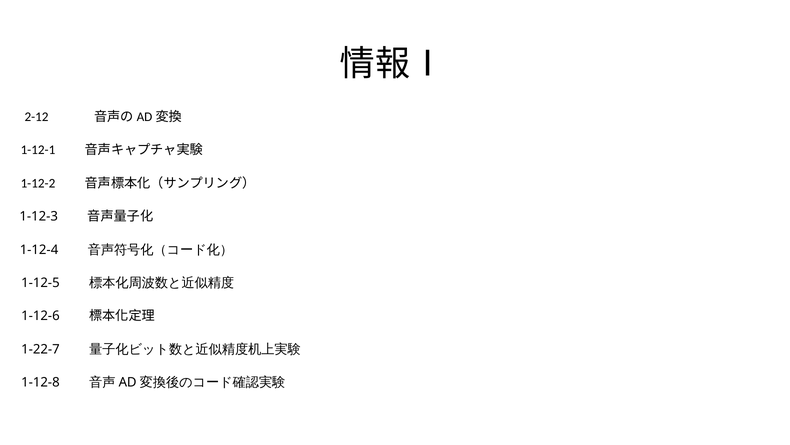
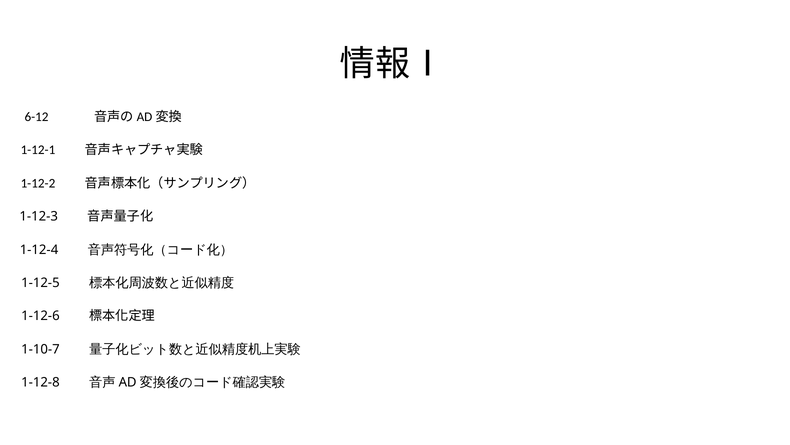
2-12: 2-12 -> 6-12 (37, 117)
1-22-7: 1-22-7 -> 1-10-7 (40, 349)
